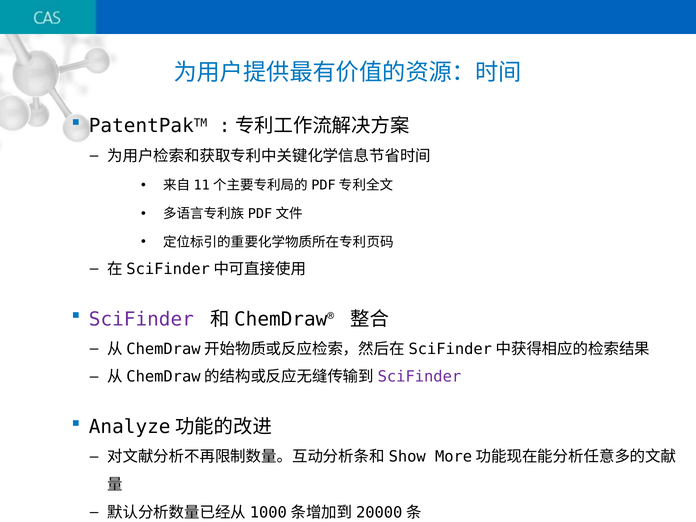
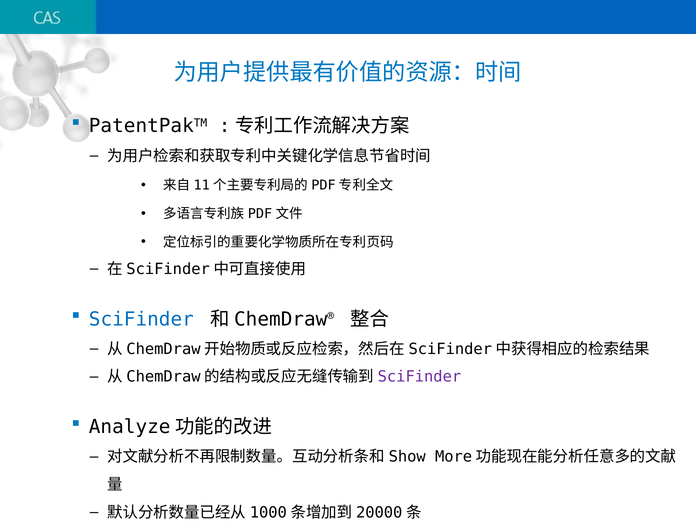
SciFinder colour: purple -> blue (141, 319)
